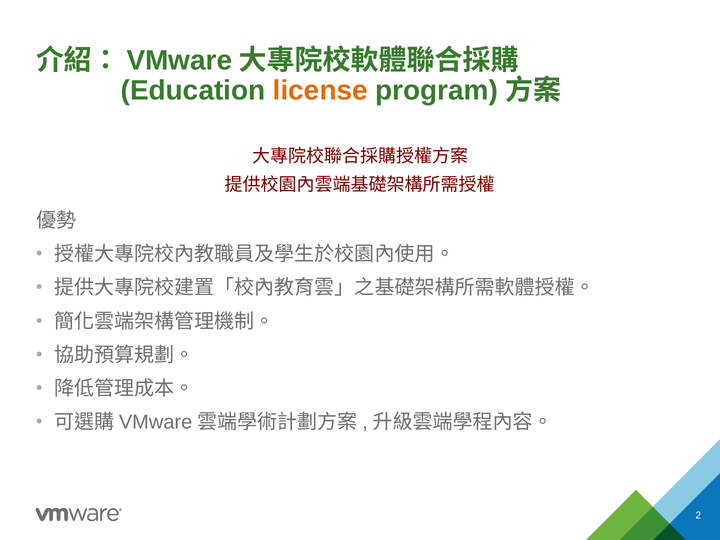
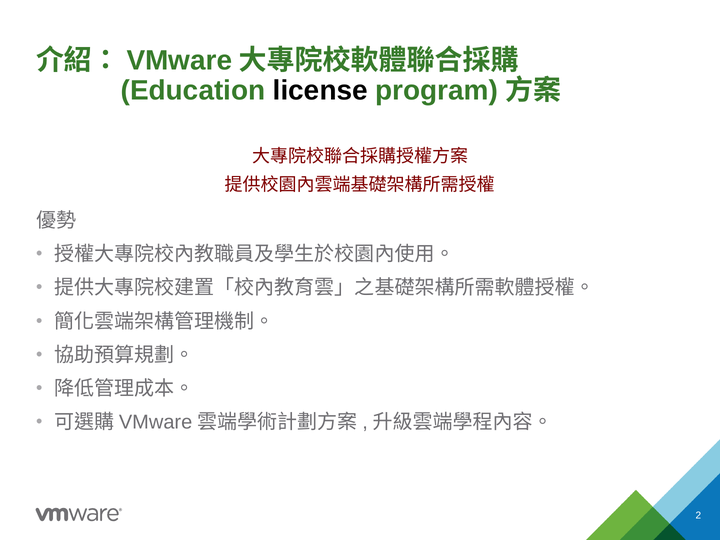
license colour: orange -> black (320, 91)
